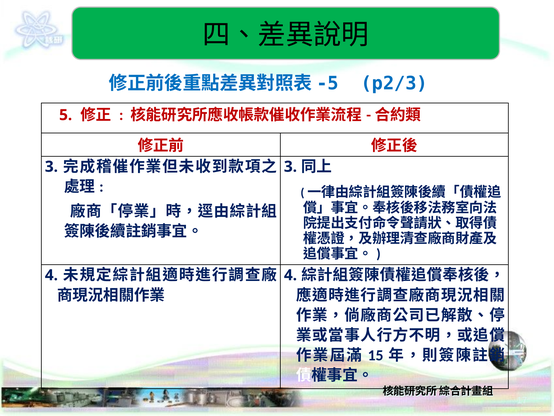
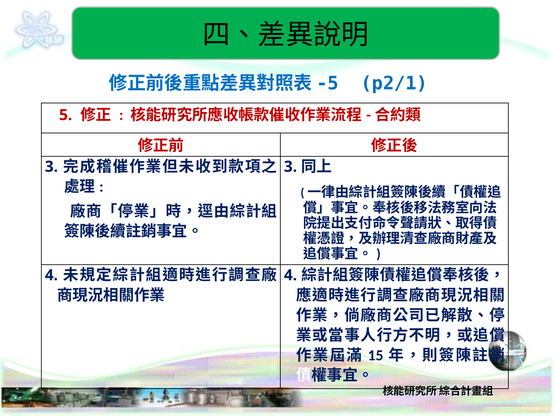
p2/3: p2/3 -> p2/1 (394, 83)
